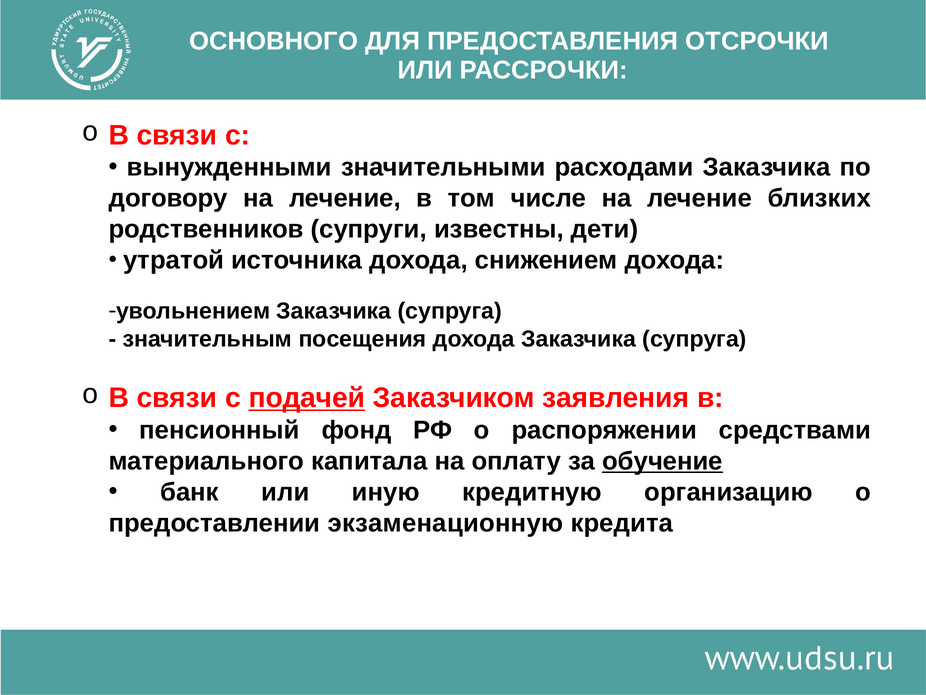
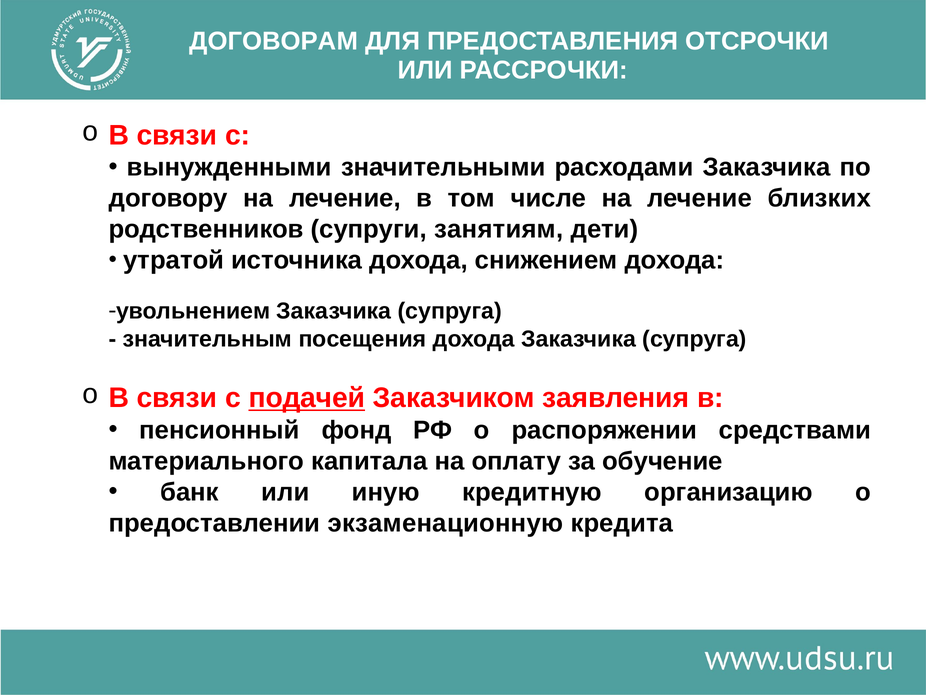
ОСНОВНОГО: ОСНОВНОГО -> ДОГОВОРАМ (274, 41)
известны: известны -> занятиям (499, 229)
обучение underline: present -> none (663, 461)
